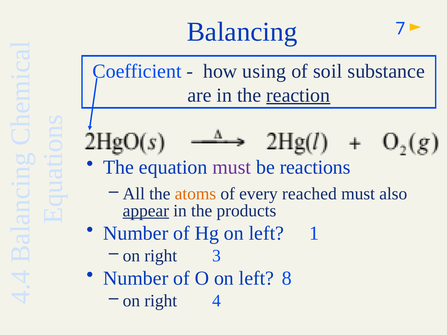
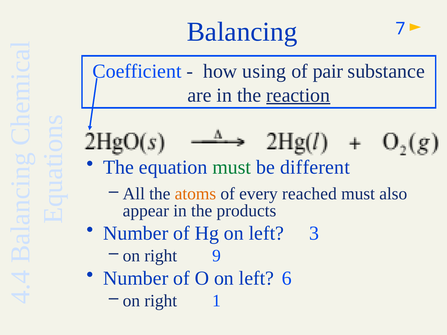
soil: soil -> pair (328, 71)
must colour: purple -> green (232, 167)
reactions: reactions -> different (315, 167)
appear underline: present -> none (146, 211)
1: 1 -> 3 (314, 234)
3: 3 -> 9 (216, 256)
8: 8 -> 6 (287, 279)
right 4: 4 -> 1 (216, 301)
